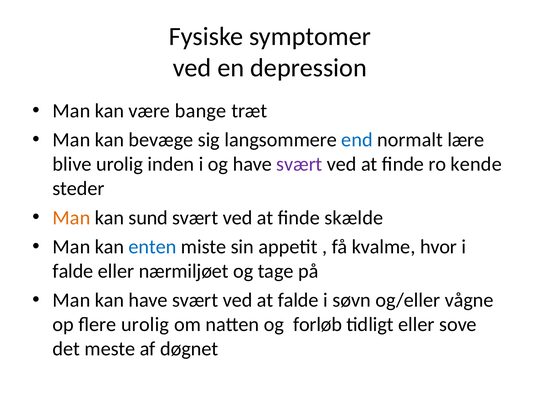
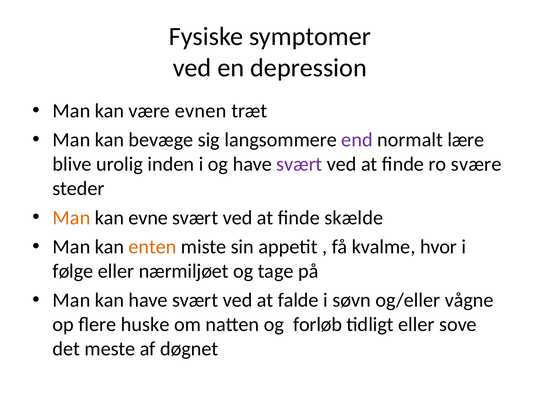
bange: bange -> evnen (201, 111)
end colour: blue -> purple (357, 140)
kende: kende -> svære (476, 164)
sund: sund -> evne (148, 218)
enten colour: blue -> orange (153, 247)
falde: falde -> følge (73, 271)
flere urolig: urolig -> huske (145, 325)
